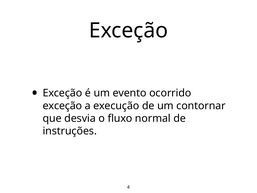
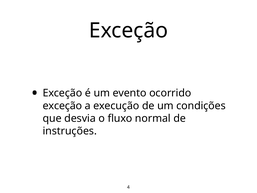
contornar: contornar -> condições (201, 106)
